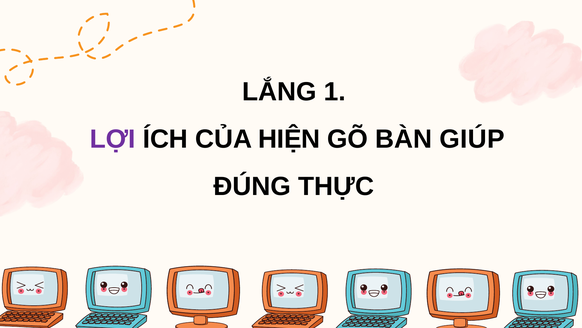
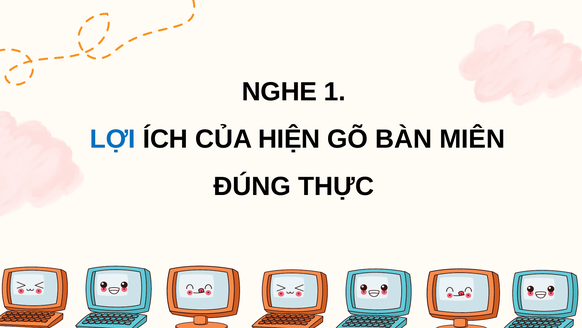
LẮNG: LẮNG -> NGHE (279, 92)
LỢI colour: purple -> blue (113, 139)
GIÚP: GIÚP -> MIÊN (472, 139)
